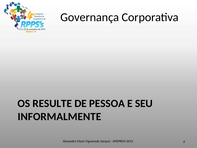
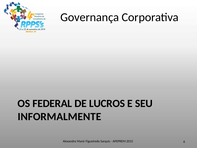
RESULTE: RESULTE -> FEDERAL (52, 103)
PESSOA: PESSOA -> LUCROS (107, 103)
